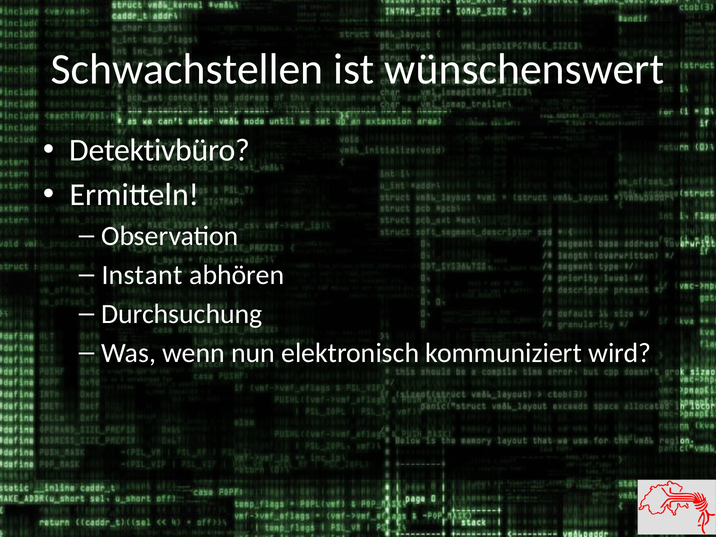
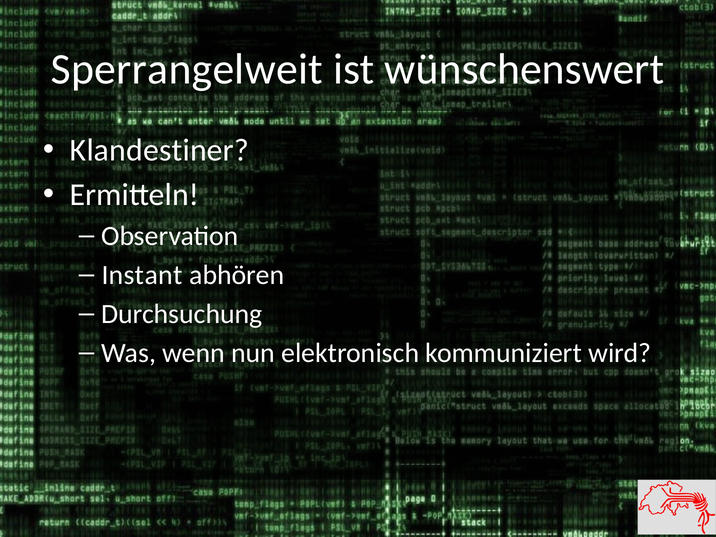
Schwachstellen: Schwachstellen -> Sperrangelweit (187, 69)
Detektivbüro: Detektivbüro -> Klandestiner (159, 150)
